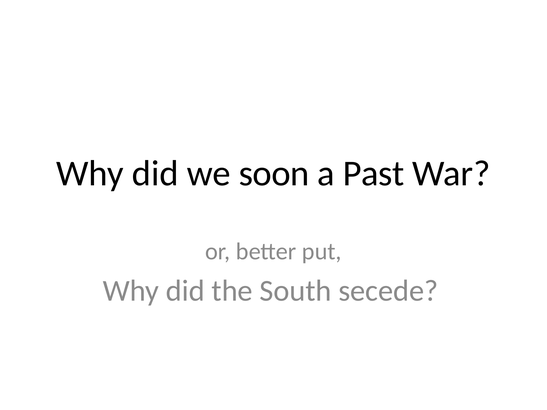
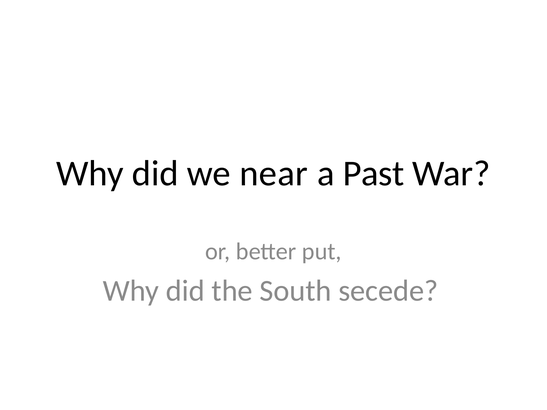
soon: soon -> near (274, 173)
